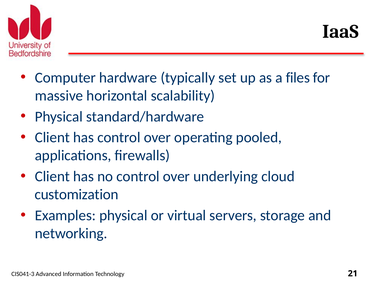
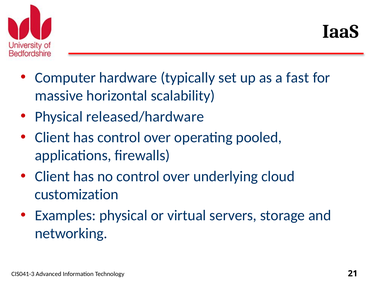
files: files -> fast (298, 77)
standard/hardware: standard/hardware -> released/hardware (145, 116)
